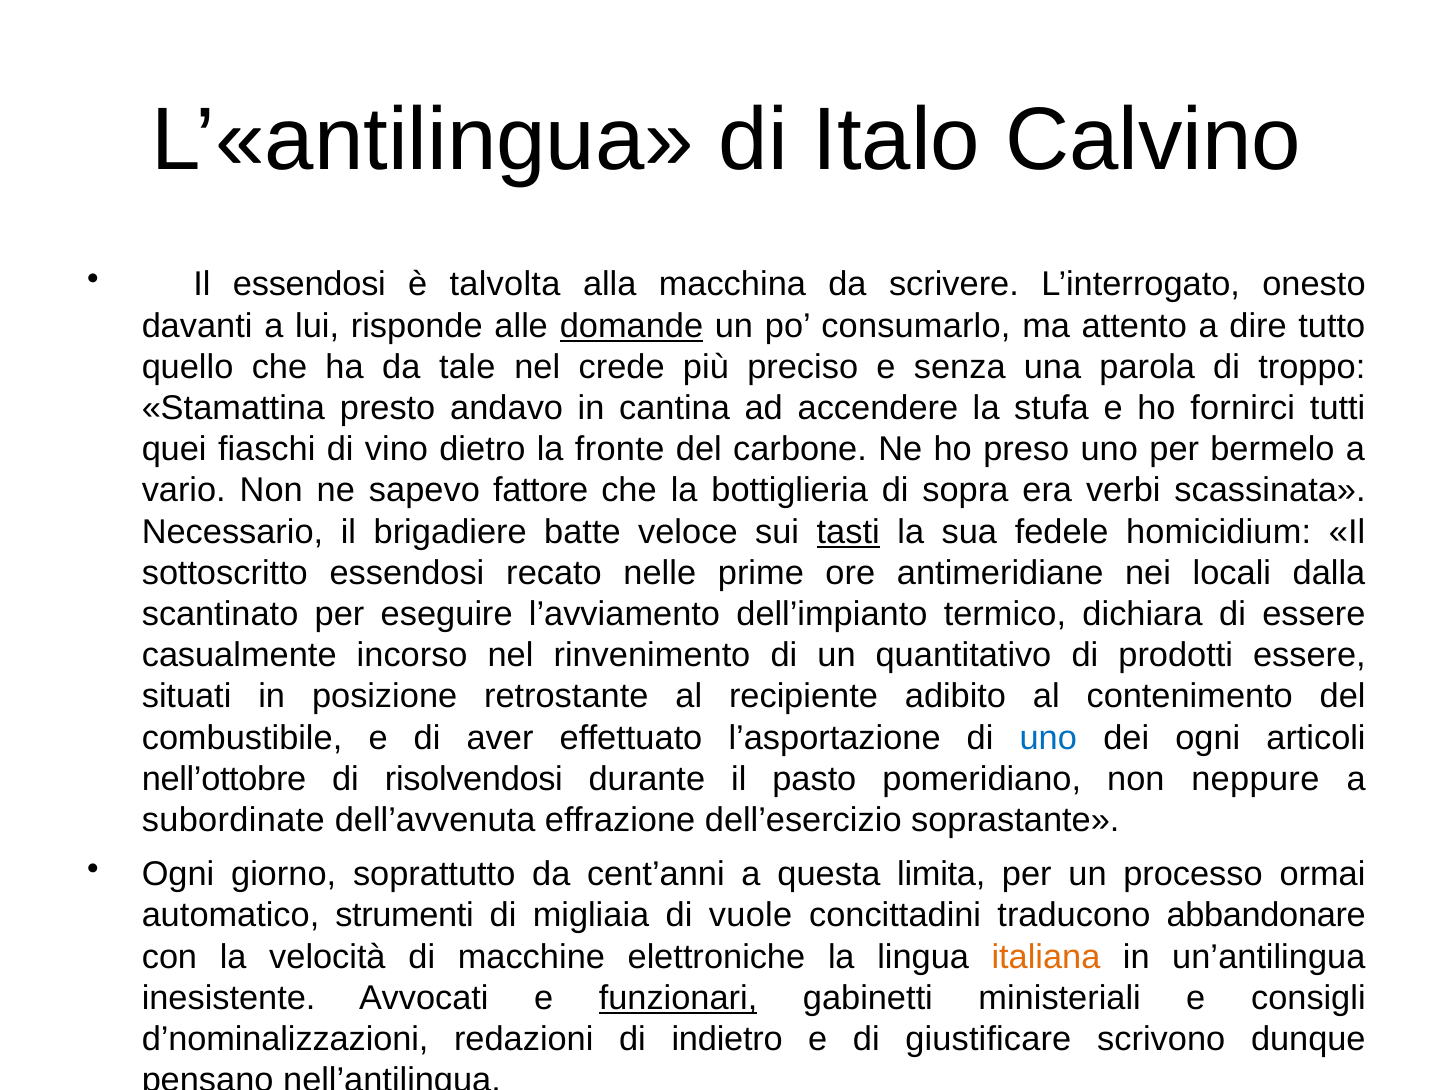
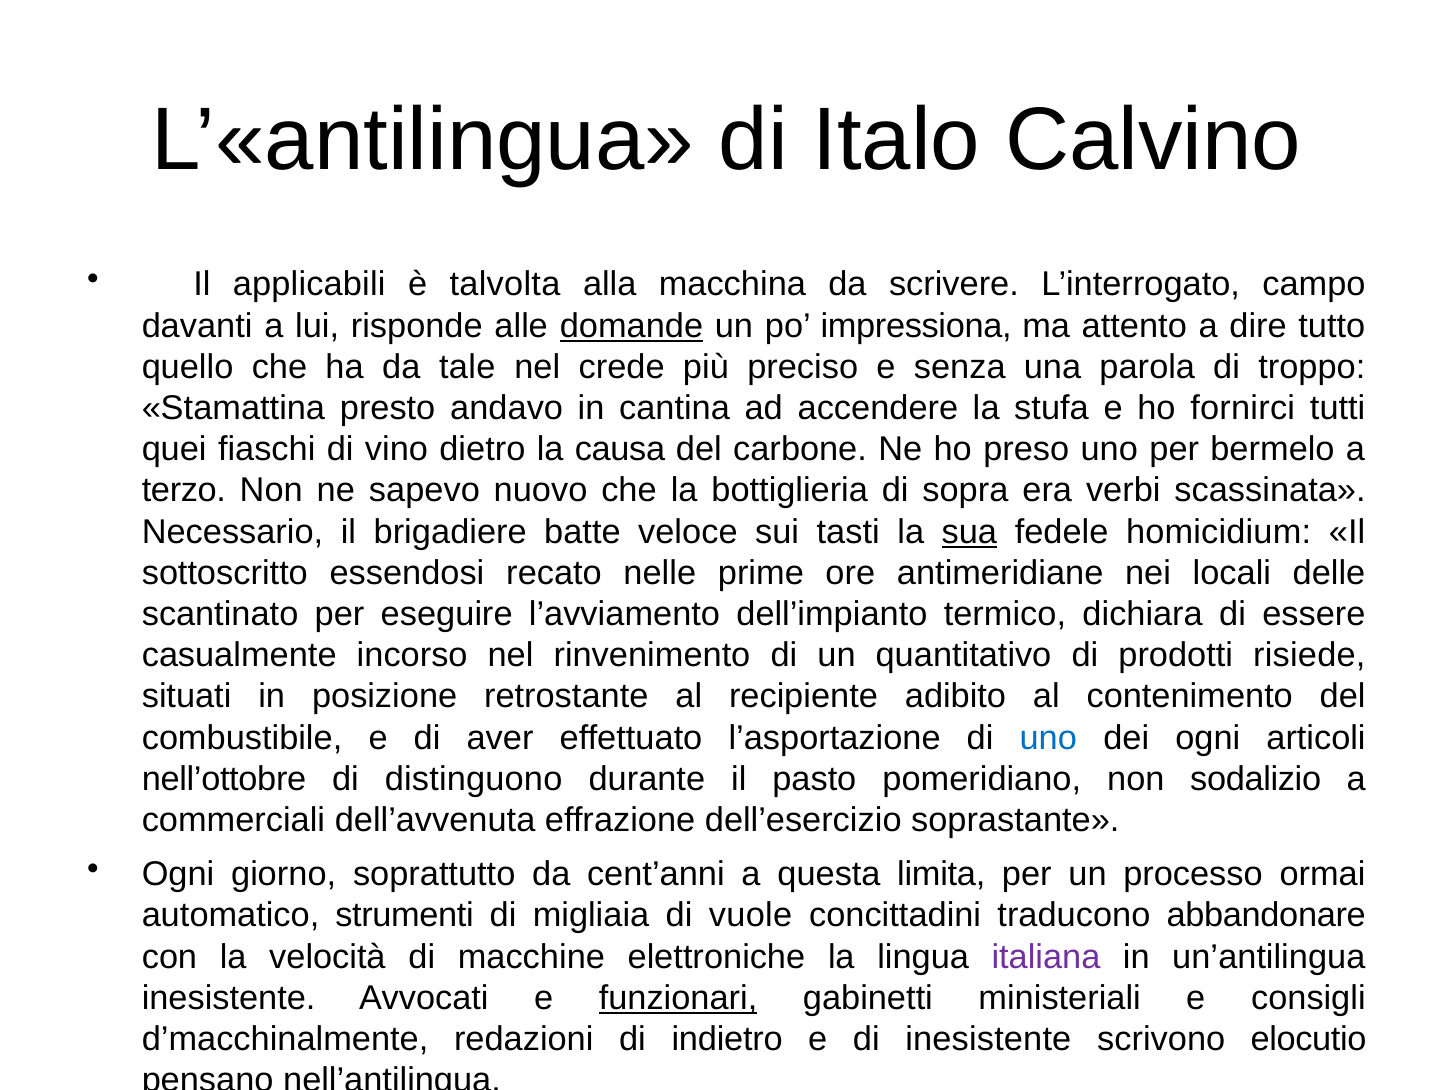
Il essendosi: essendosi -> applicabili (309, 285)
onesto: onesto -> campo (1314, 285)
consumarlo: consumarlo -> impressiona (916, 326)
fronte: fronte -> causa (620, 450)
vario: vario -> terzo (184, 491)
fattore: fattore -> nuovo (541, 491)
tasti underline: present -> none (848, 532)
sua underline: none -> present (969, 532)
dalla: dalla -> delle (1329, 573)
prodotti essere: essere -> risiede (1309, 656)
risolvendosi: risolvendosi -> distinguono (474, 779)
neppure: neppure -> sodalizio (1256, 779)
subordinate: subordinate -> commerciali (233, 821)
italiana colour: orange -> purple (1046, 957)
d’nominalizzazioni: d’nominalizzazioni -> d’macchinalmente (285, 1040)
di giustificare: giustificare -> inesistente (988, 1040)
dunque: dunque -> elocutio (1308, 1040)
